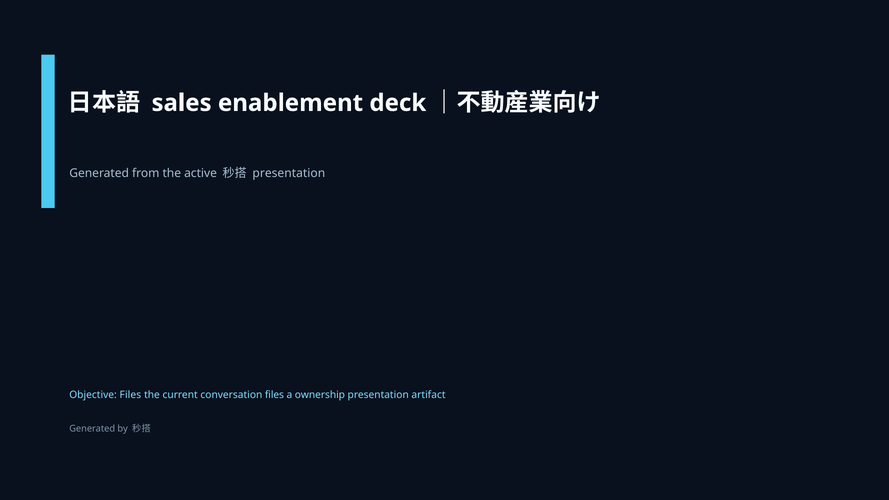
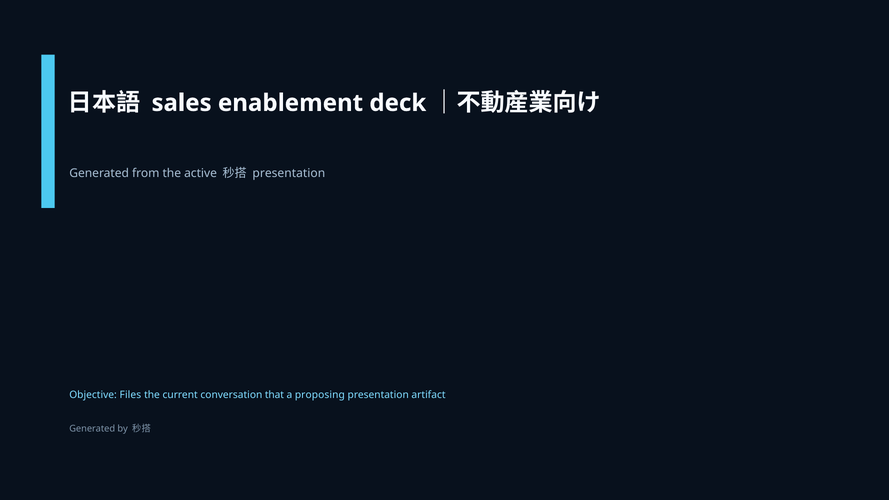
conversation files: files -> that (274, 395)
ownership: ownership -> proposing (320, 395)
